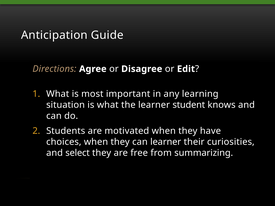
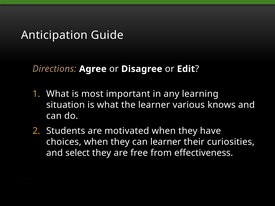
student: student -> various (189, 105)
summarizing: summarizing -> effectiveness (204, 153)
